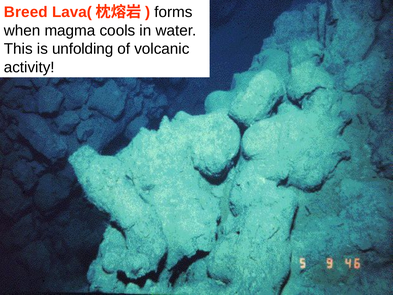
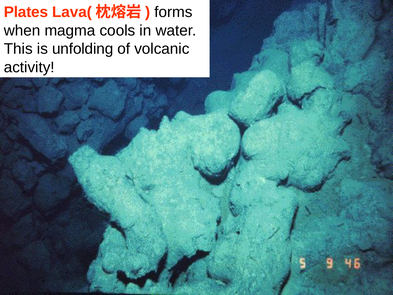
Breed: Breed -> Plates (26, 12)
